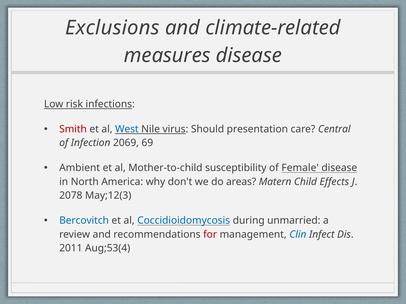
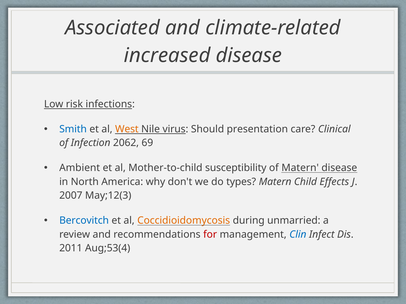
Exclusions: Exclusions -> Associated (112, 28)
measures: measures -> increased (167, 56)
Smith colour: red -> blue (73, 129)
West colour: blue -> orange (127, 129)
Central: Central -> Clinical (334, 129)
2069: 2069 -> 2062 (126, 143)
of Female: Female -> Matern (300, 168)
areas: areas -> types (241, 182)
2078: 2078 -> 2007 (71, 196)
Coccidioidomycosis colour: blue -> orange (184, 221)
